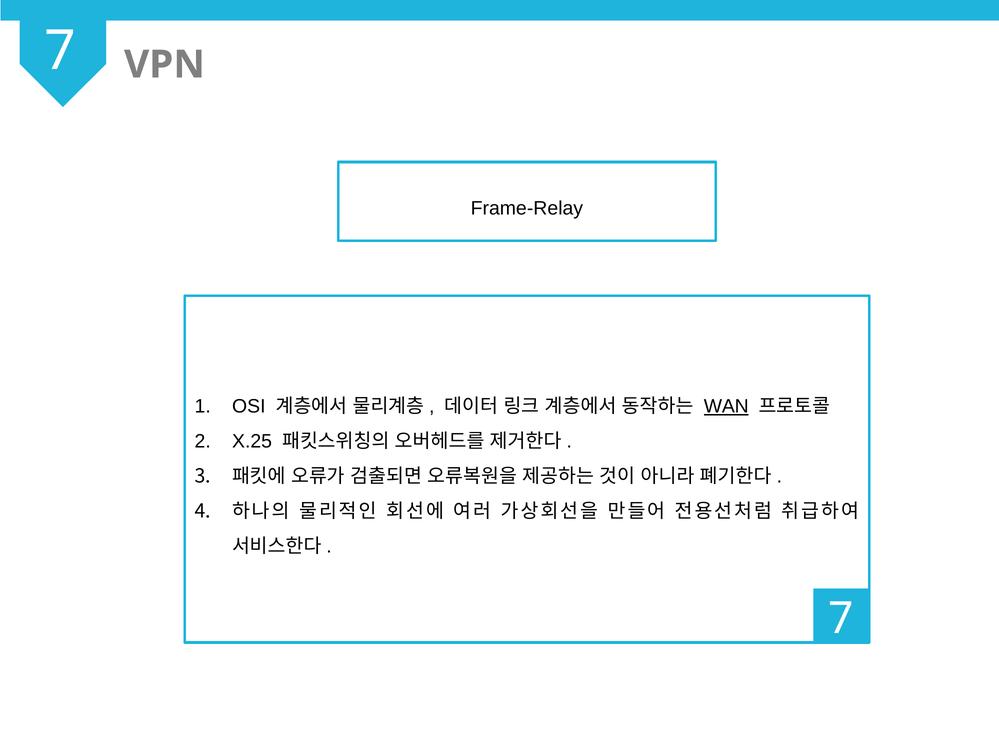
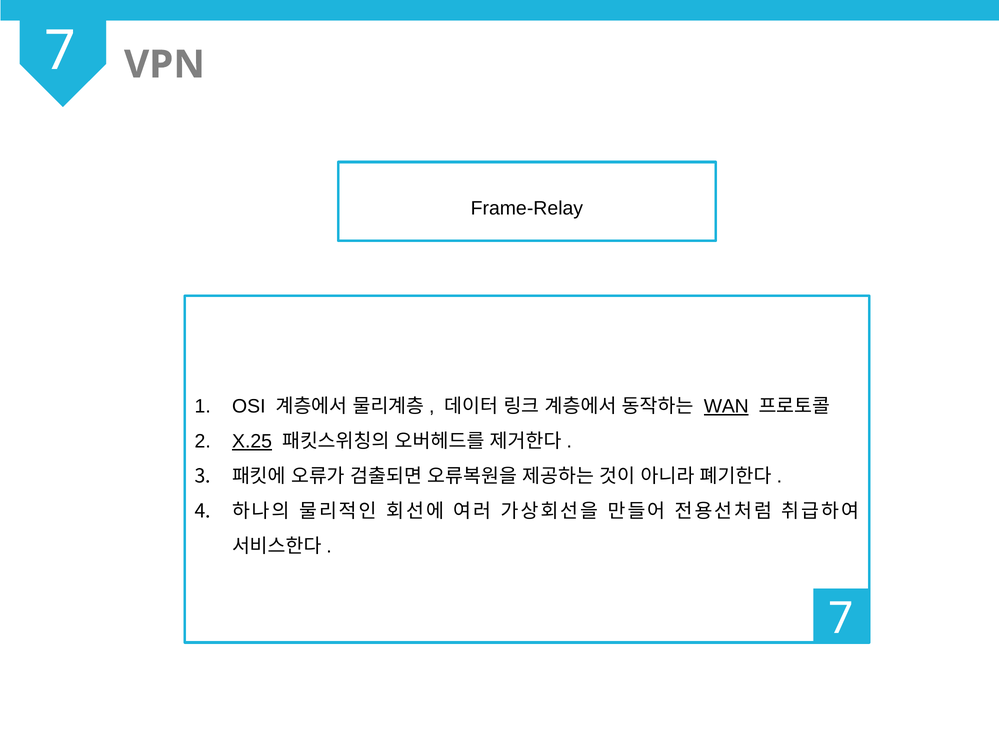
X.25 underline: none -> present (252, 441)
